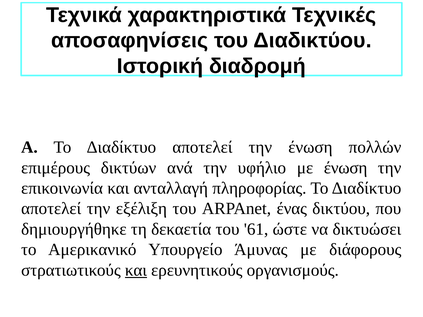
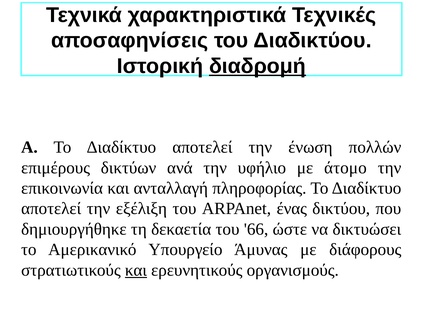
διαδρομή underline: none -> present (258, 66)
με ένωση: ένωση -> άτομο (345, 168)
61: 61 -> 66 (256, 229)
